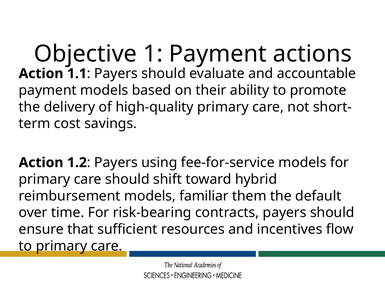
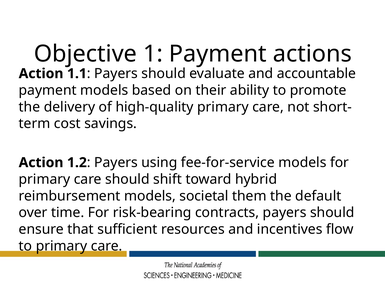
familiar: familiar -> societal (204, 196)
